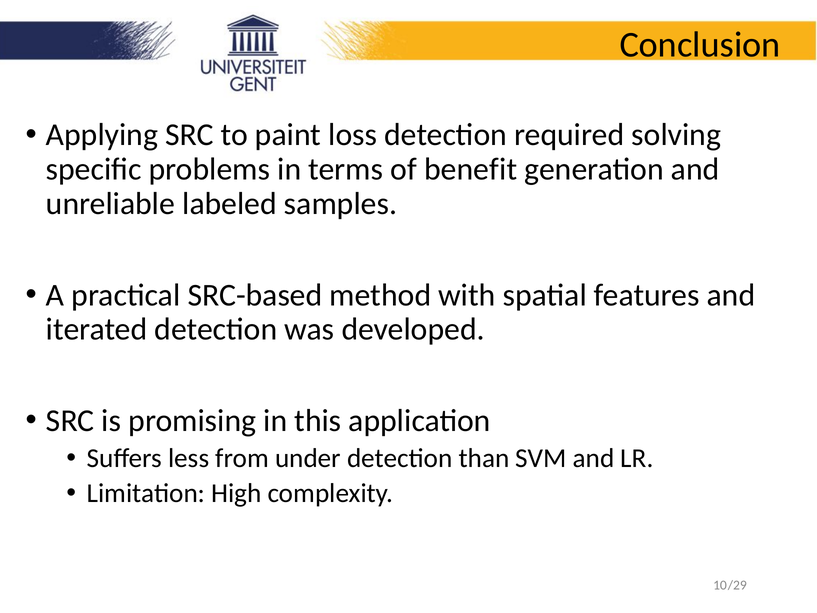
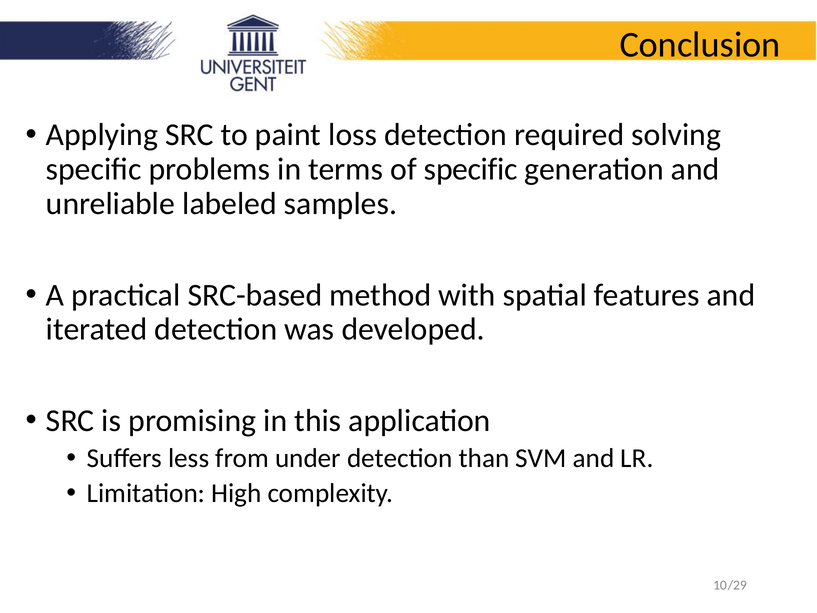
of benefit: benefit -> specific (471, 169)
